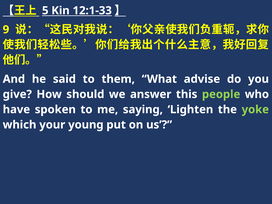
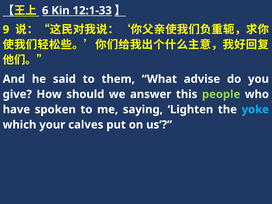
5: 5 -> 6 (45, 11)
yoke colour: light green -> light blue (255, 110)
young: young -> calves (86, 125)
